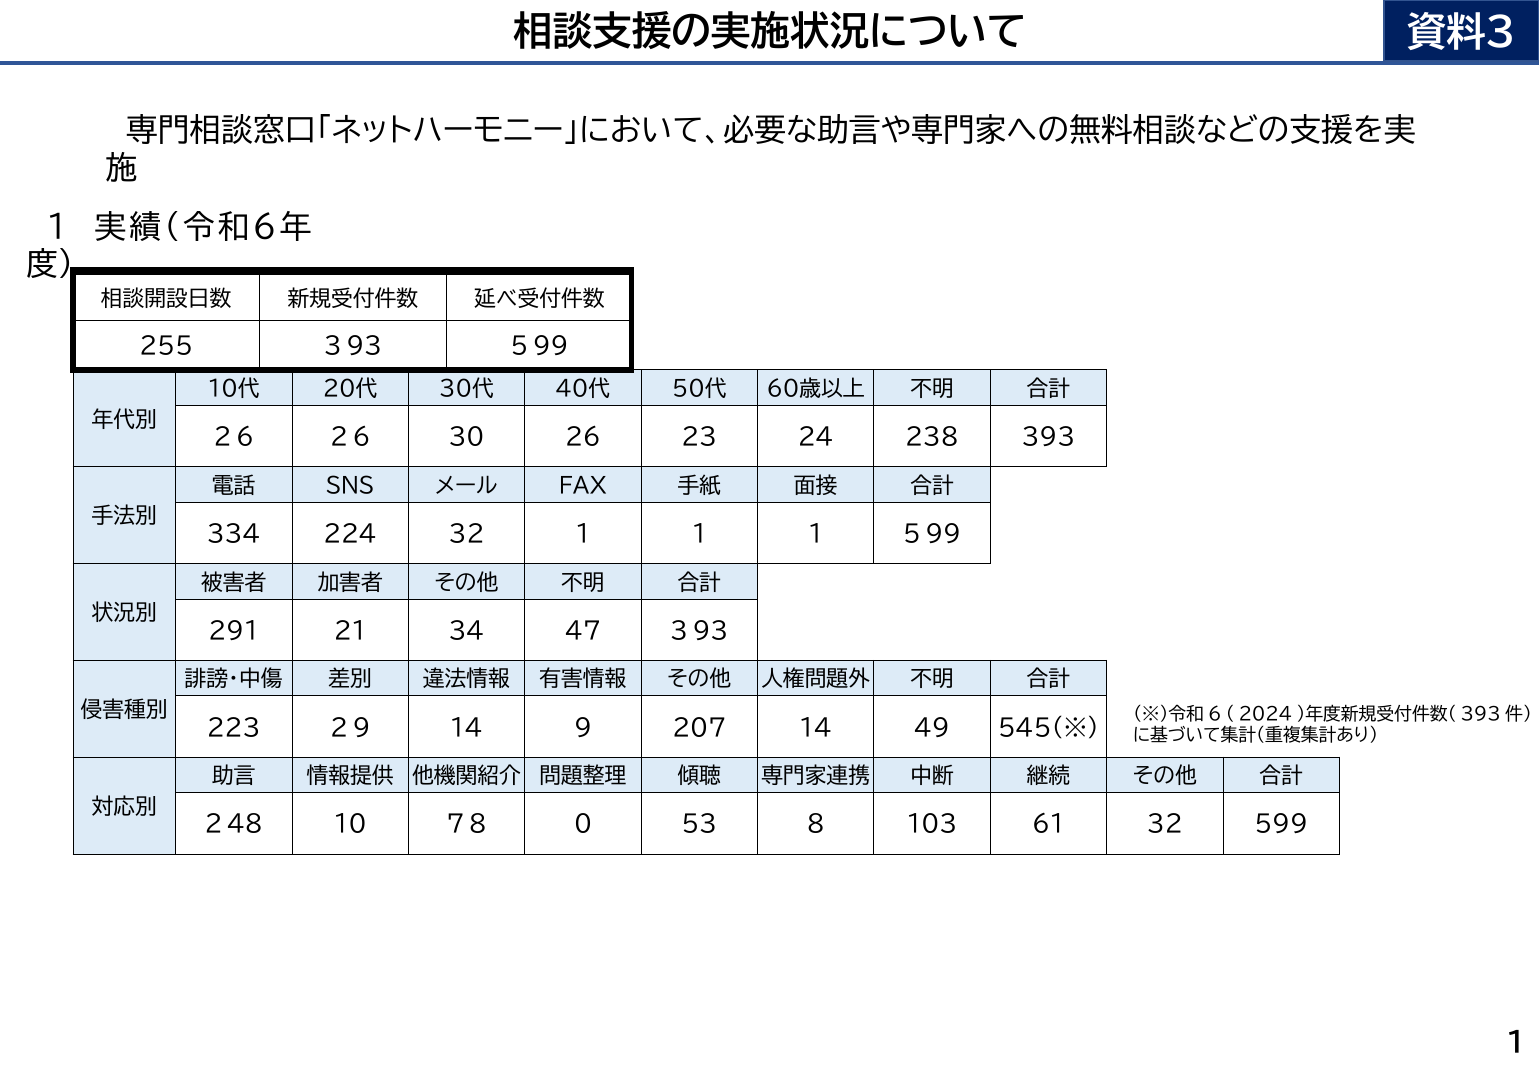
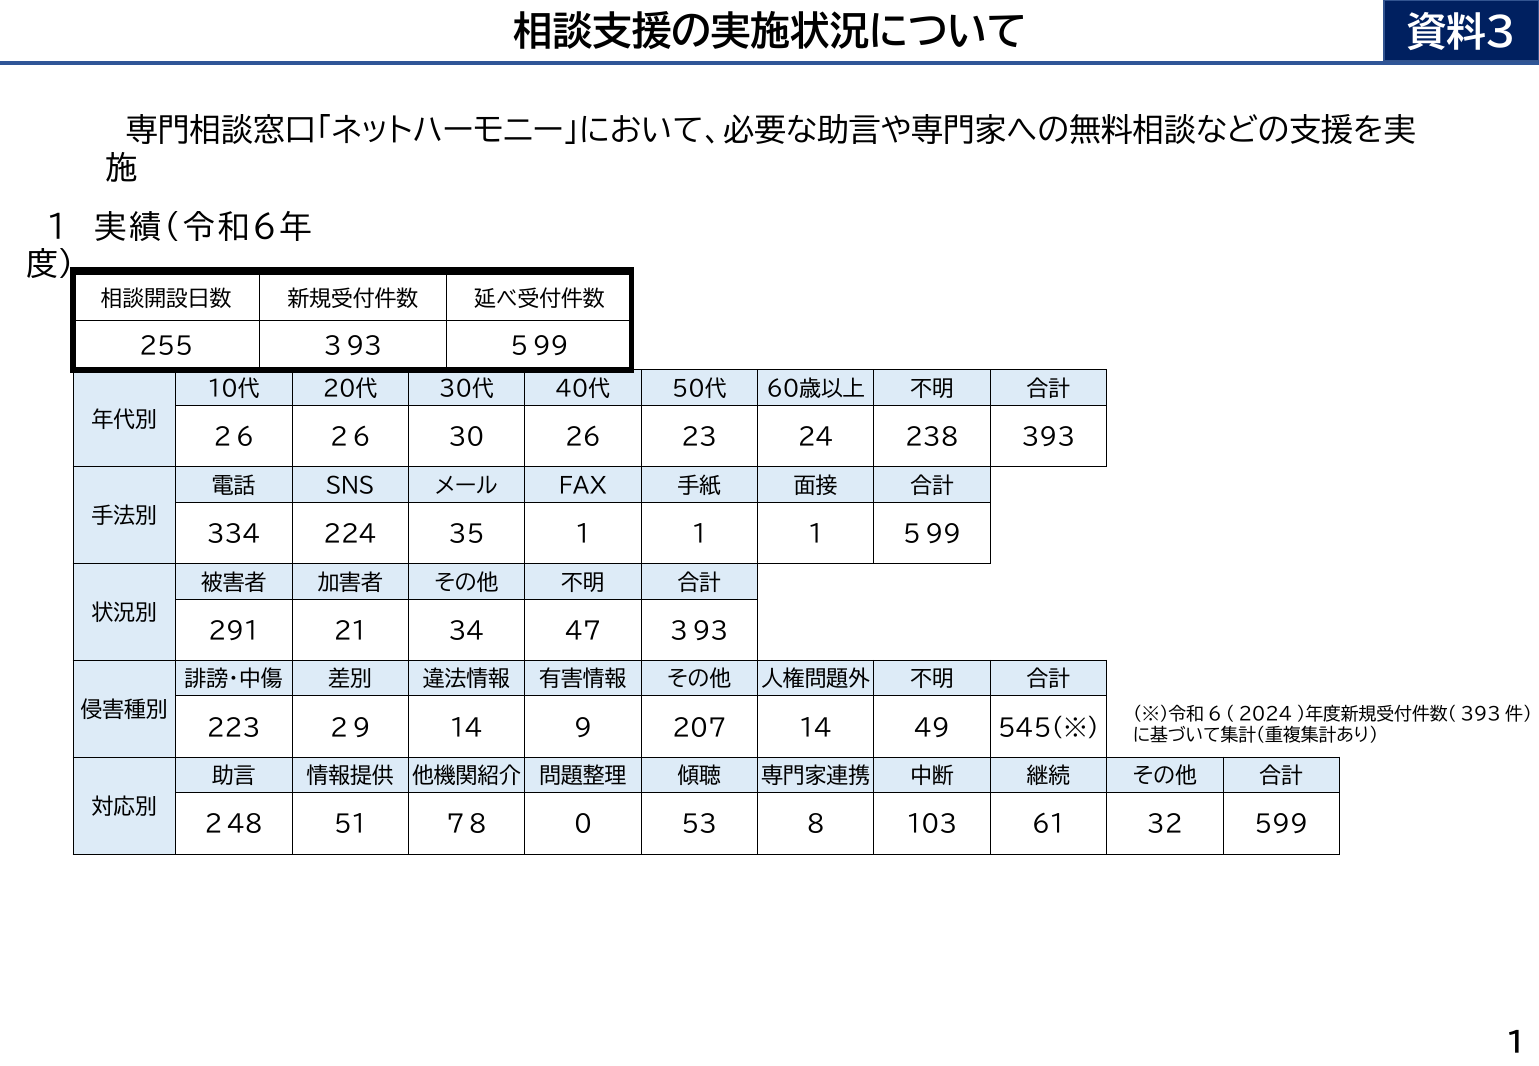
32: 32 -> 35 (467, 534)
10: 10 -> 51 (350, 825)
